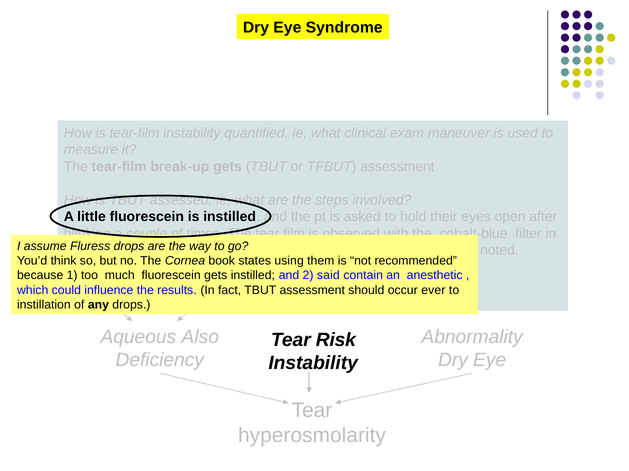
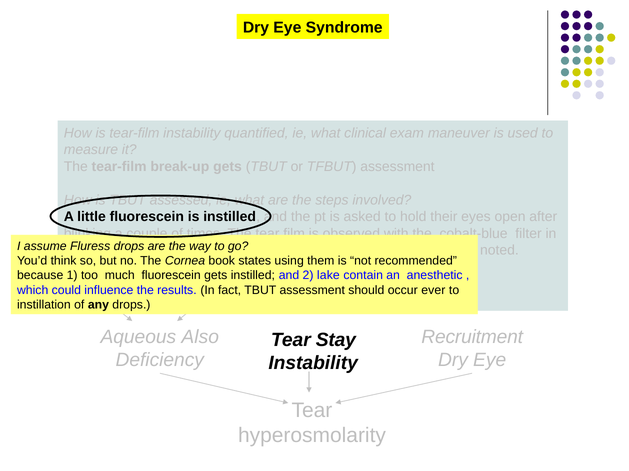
said: said -> lake (328, 276)
Abnormality: Abnormality -> Recruitment (472, 338)
Risk: Risk -> Stay (336, 340)
